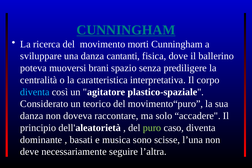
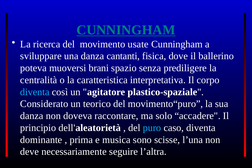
morti: morti -> usate (138, 44)
puro colour: light green -> light blue (152, 128)
basati: basati -> prima (81, 140)
